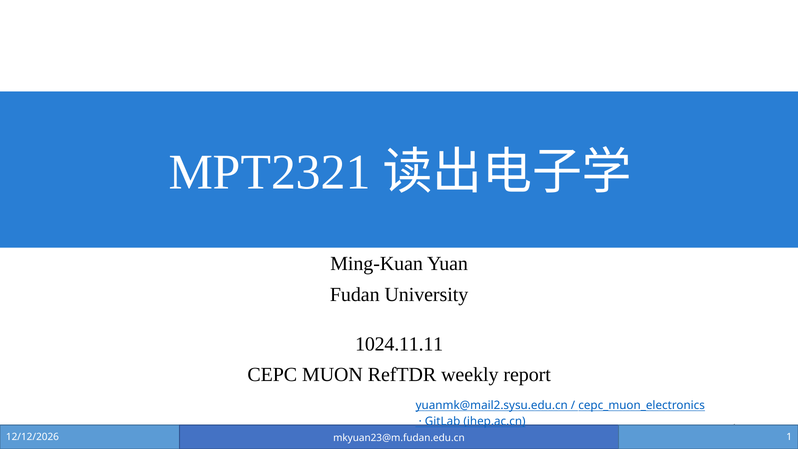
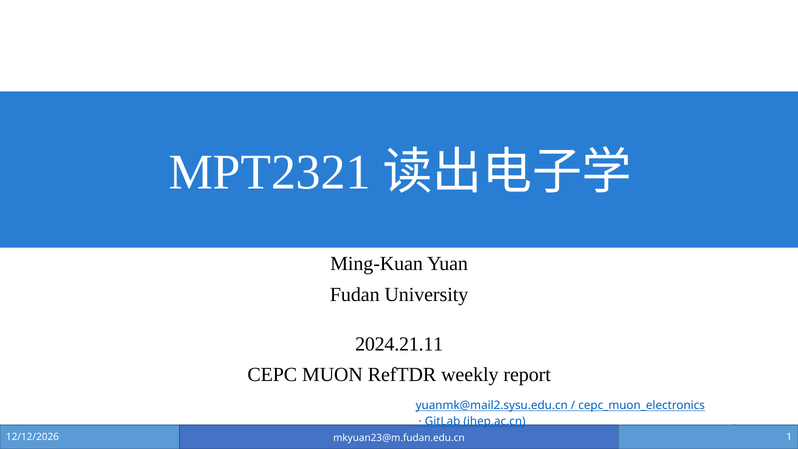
1024.11.11: 1024.11.11 -> 2024.21.11 (399, 344)
